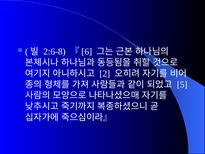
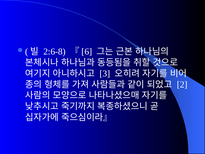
2: 2 -> 3 (105, 73)
5: 5 -> 2 (182, 84)
